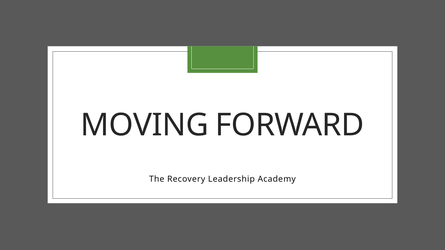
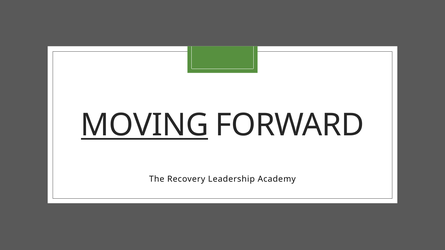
MOVING underline: none -> present (145, 125)
